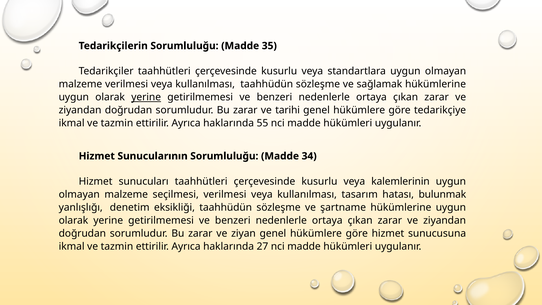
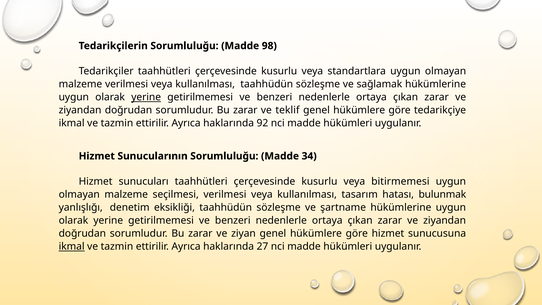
35: 35 -> 98 (269, 46)
tarihi: tarihi -> teklif (287, 110)
55: 55 -> 92 (262, 123)
kalemlerinin: kalemlerinin -> bitirmemesi (400, 181)
ikmal underline: none -> present (72, 246)
